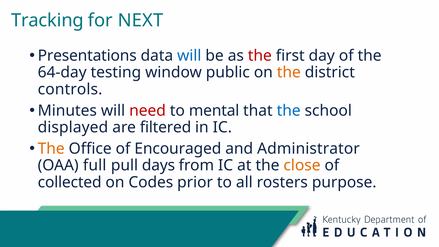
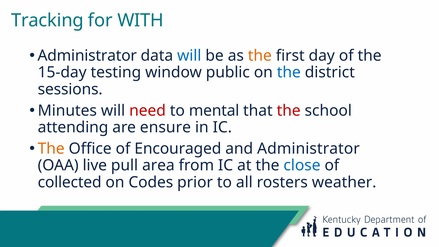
NEXT: NEXT -> WITH (141, 21)
Presentations: Presentations -> Administrator (87, 56)
the colour: red -> orange (260, 56)
64-day: 64-day -> 15-day (62, 72)
the colour: orange -> blue (289, 72)
controls: controls -> sessions (70, 89)
the colour: blue -> red (289, 111)
displayed: displayed -> attending (73, 127)
filtered: filtered -> ensure (165, 127)
full: full -> live (95, 165)
days: days -> area (158, 165)
close colour: orange -> blue (302, 165)
purpose: purpose -> weather (344, 182)
